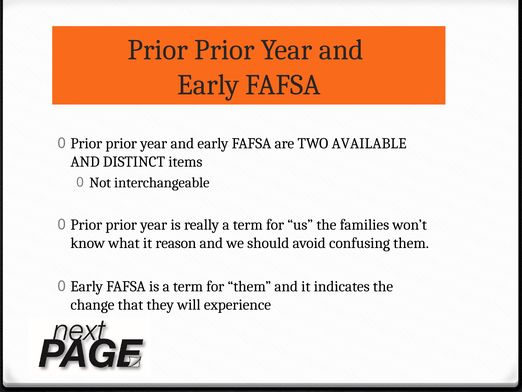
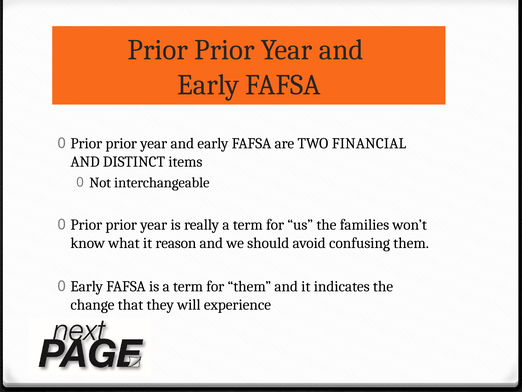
AVAILABLE: AVAILABLE -> FINANCIAL (369, 143)
